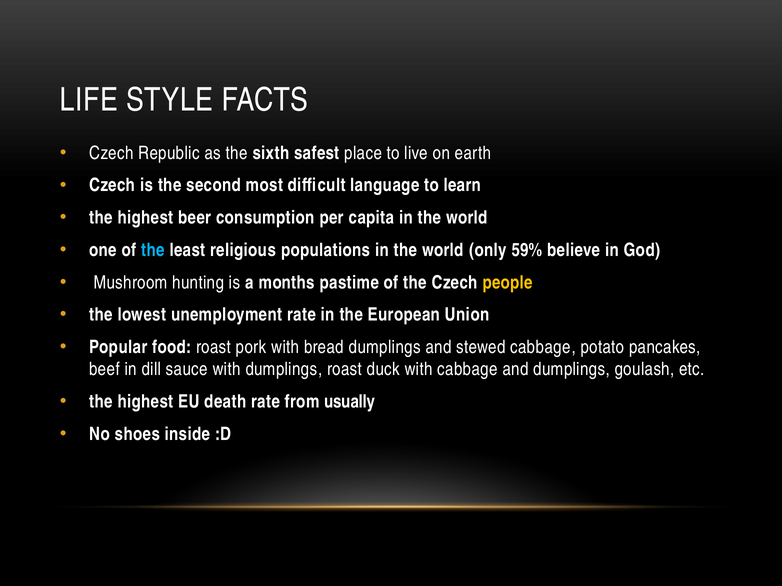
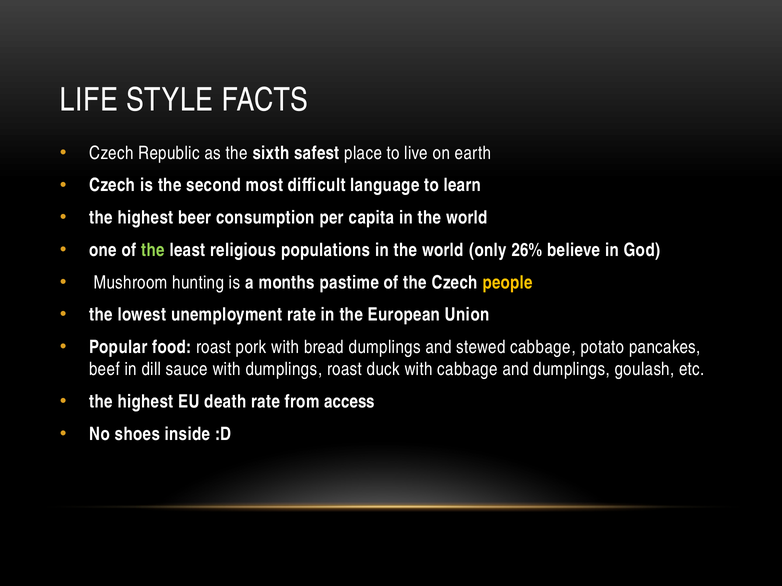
the colour: light blue -> light green (153, 250)
59%: 59% -> 26% (527, 250)
usually: usually -> access (350, 402)
